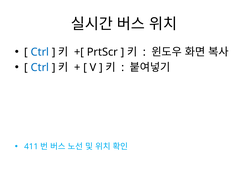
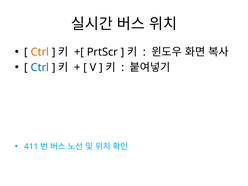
Ctrl colour: blue -> orange (40, 52)
